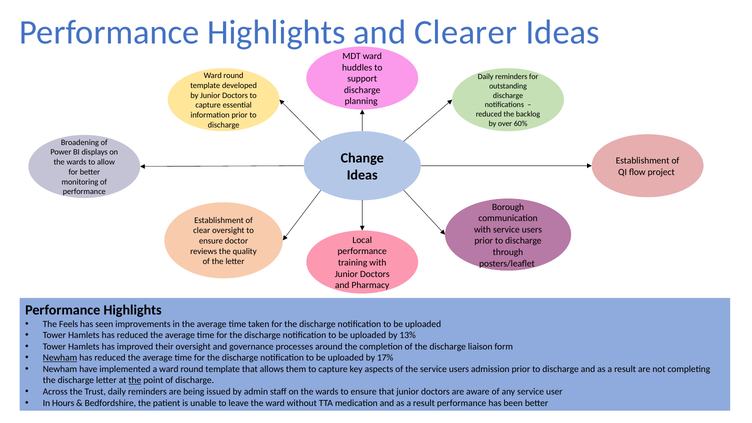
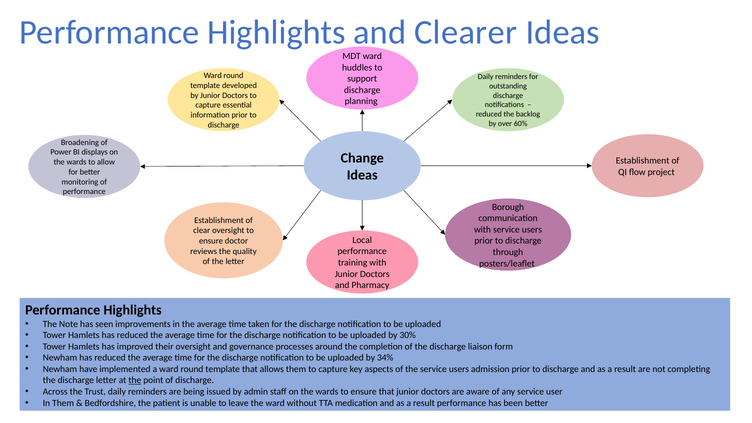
Feels: Feels -> Note (69, 324)
13%: 13% -> 30% (408, 335)
Newham underline: present -> none (60, 358)
17%: 17% -> 34% (385, 358)
In Hours: Hours -> Them (63, 403)
